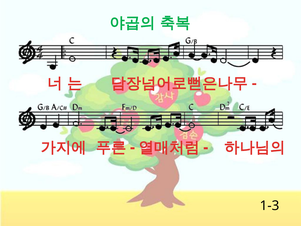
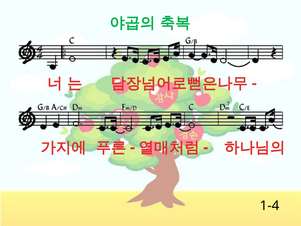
1-3: 1-3 -> 1-4 (269, 205)
